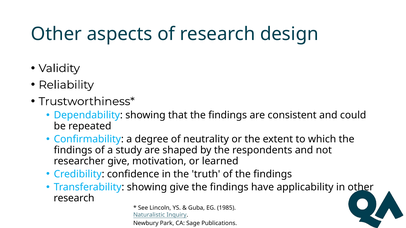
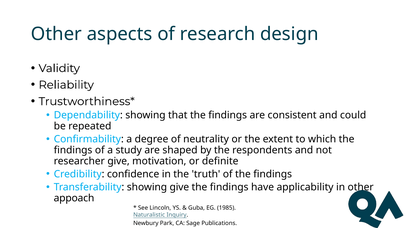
learned: learned -> definite (220, 161)
research: research -> appoach (74, 198)
